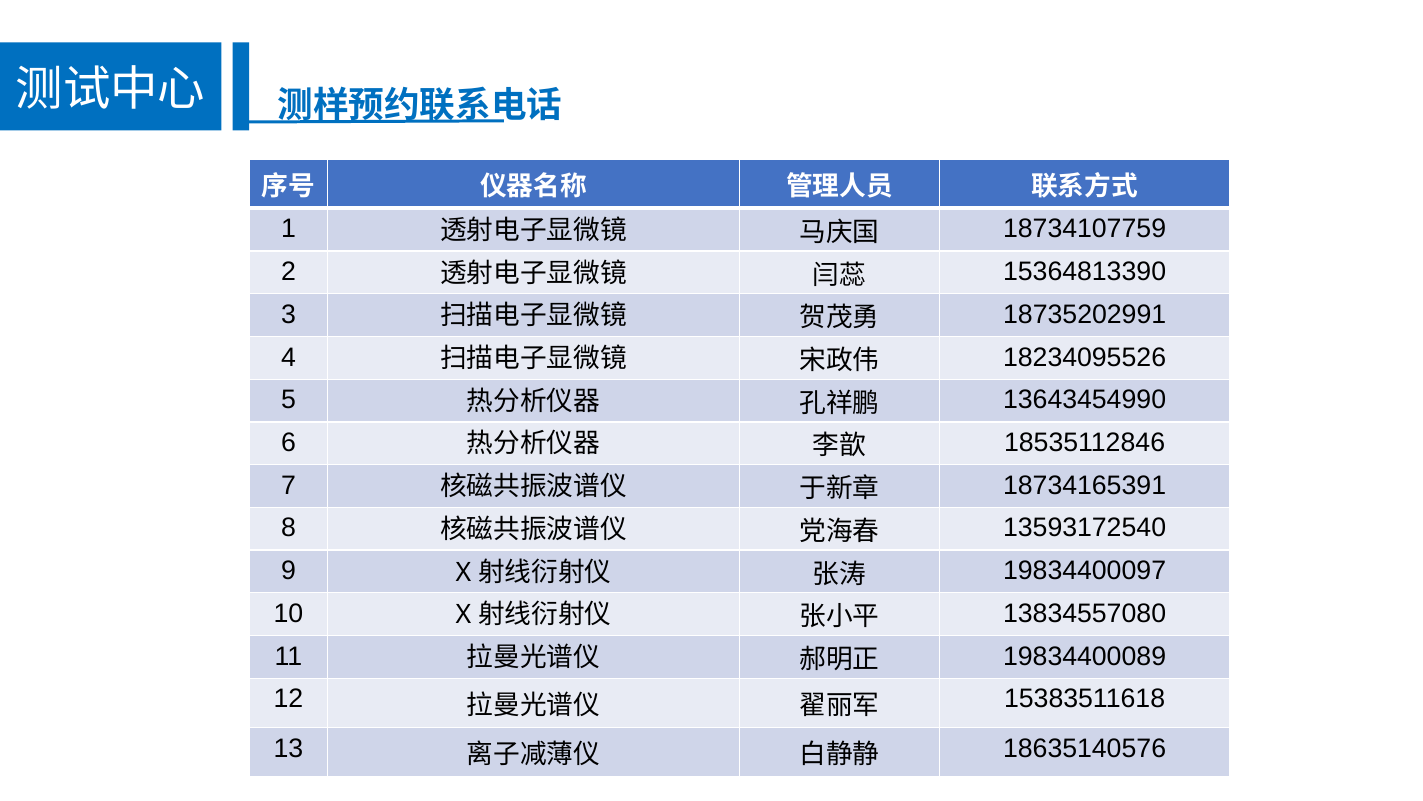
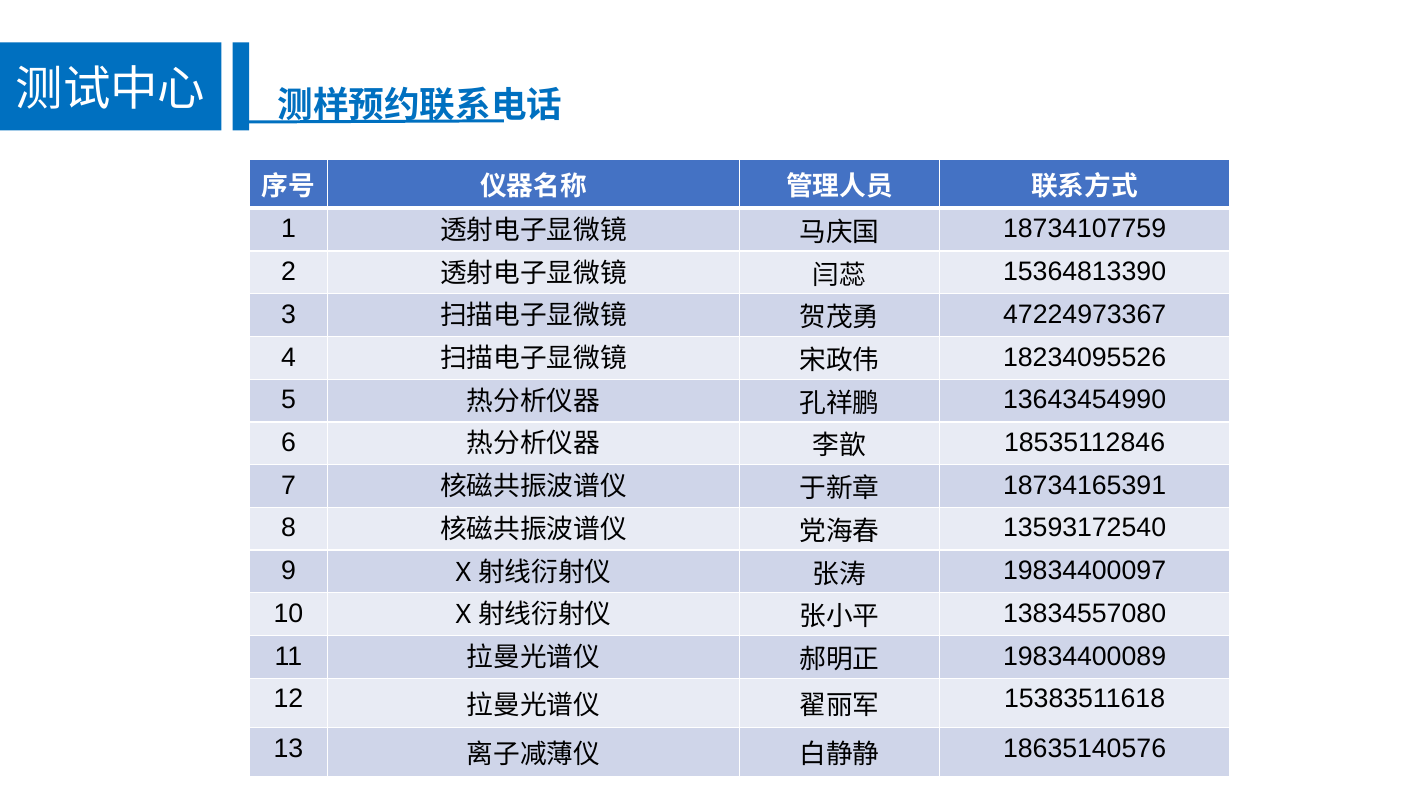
18735202991: 18735202991 -> 47224973367 (1085, 314)
